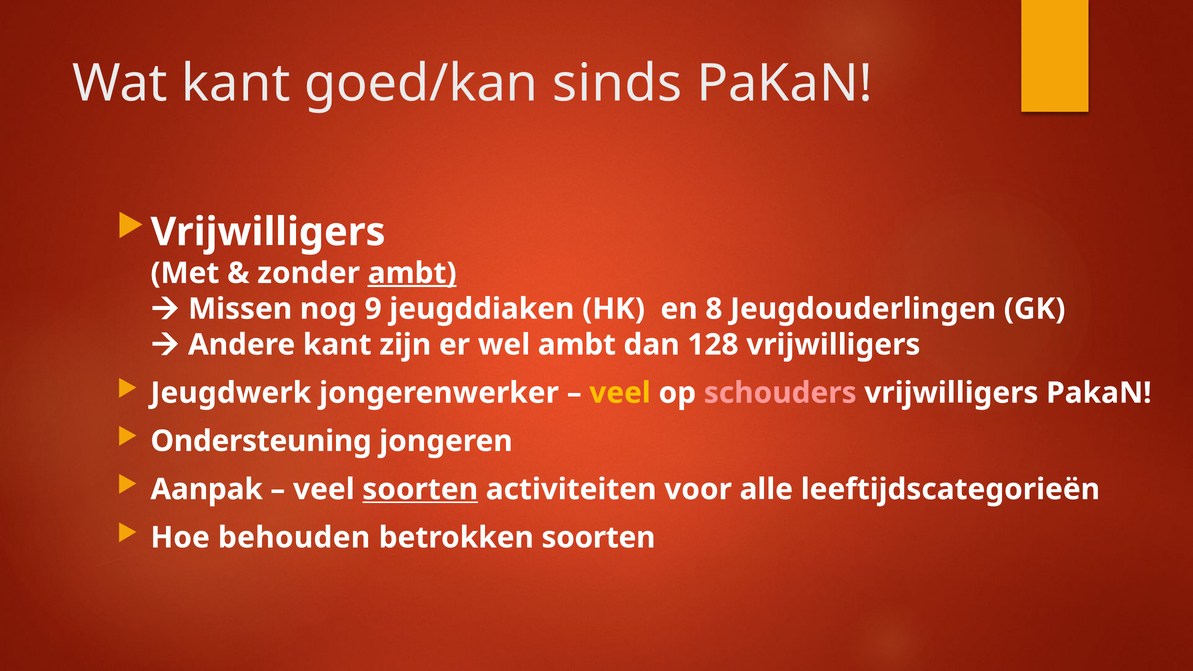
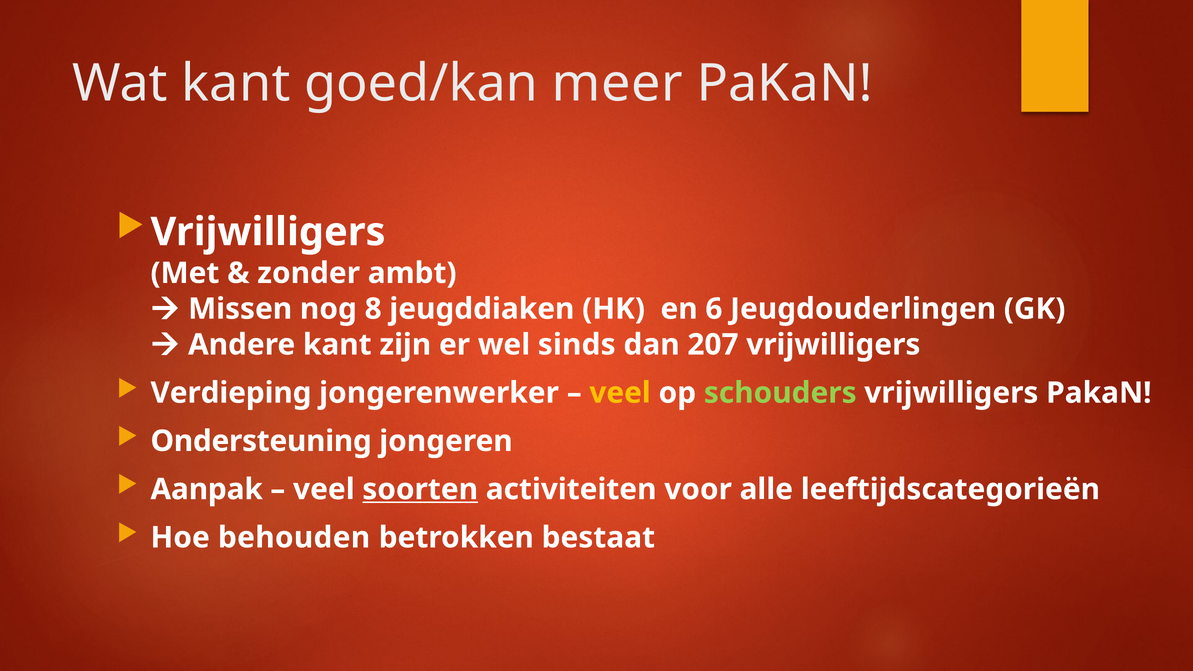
sinds: sinds -> meer (617, 84)
ambt underline: present -> none (412, 273)
9: 9 -> 8 (373, 309)
8: 8 -> 6 (714, 309)
wel ambt: ambt -> sinds (577, 345)
128: 128 -> 207 (713, 345)
Jeugdwerk: Jeugdwerk -> Verdieping (231, 393)
schouders colour: pink -> light green (780, 393)
betrokken soorten: soorten -> bestaat (598, 538)
